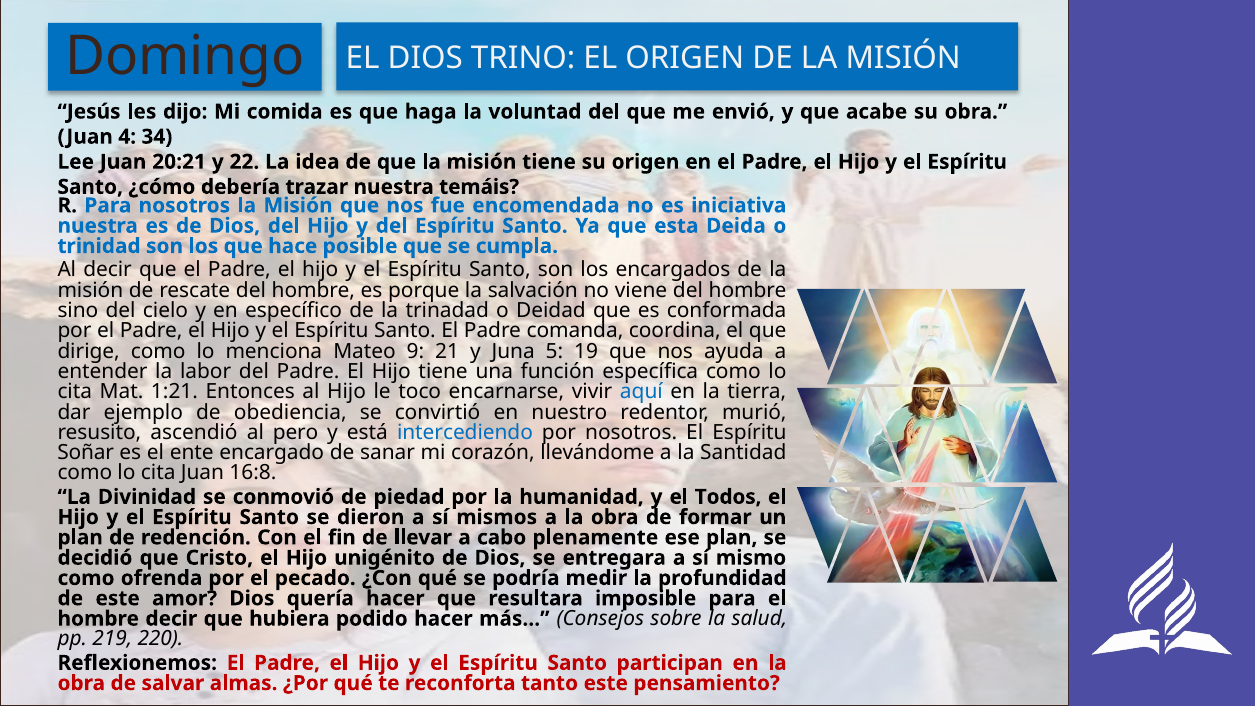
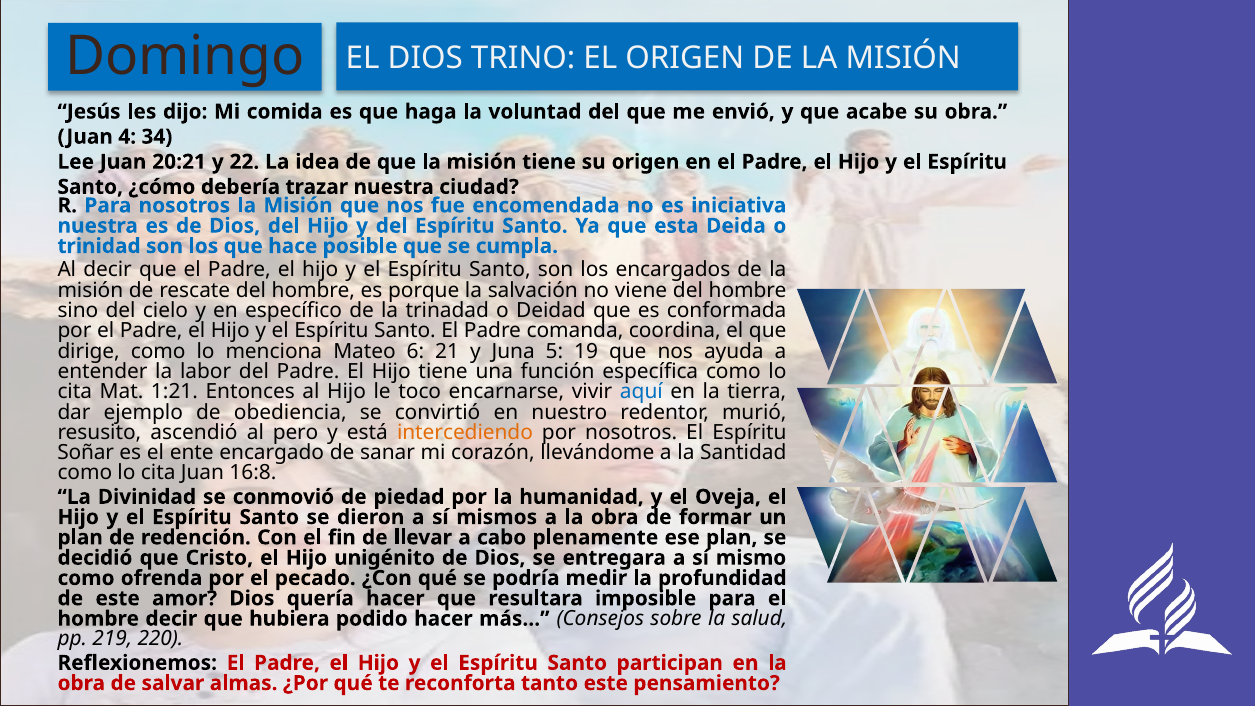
temáis: temáis -> ciudad (479, 187)
9: 9 -> 6 (415, 351)
intercediendo colour: blue -> orange (465, 432)
Todos: Todos -> Oveja (728, 497)
